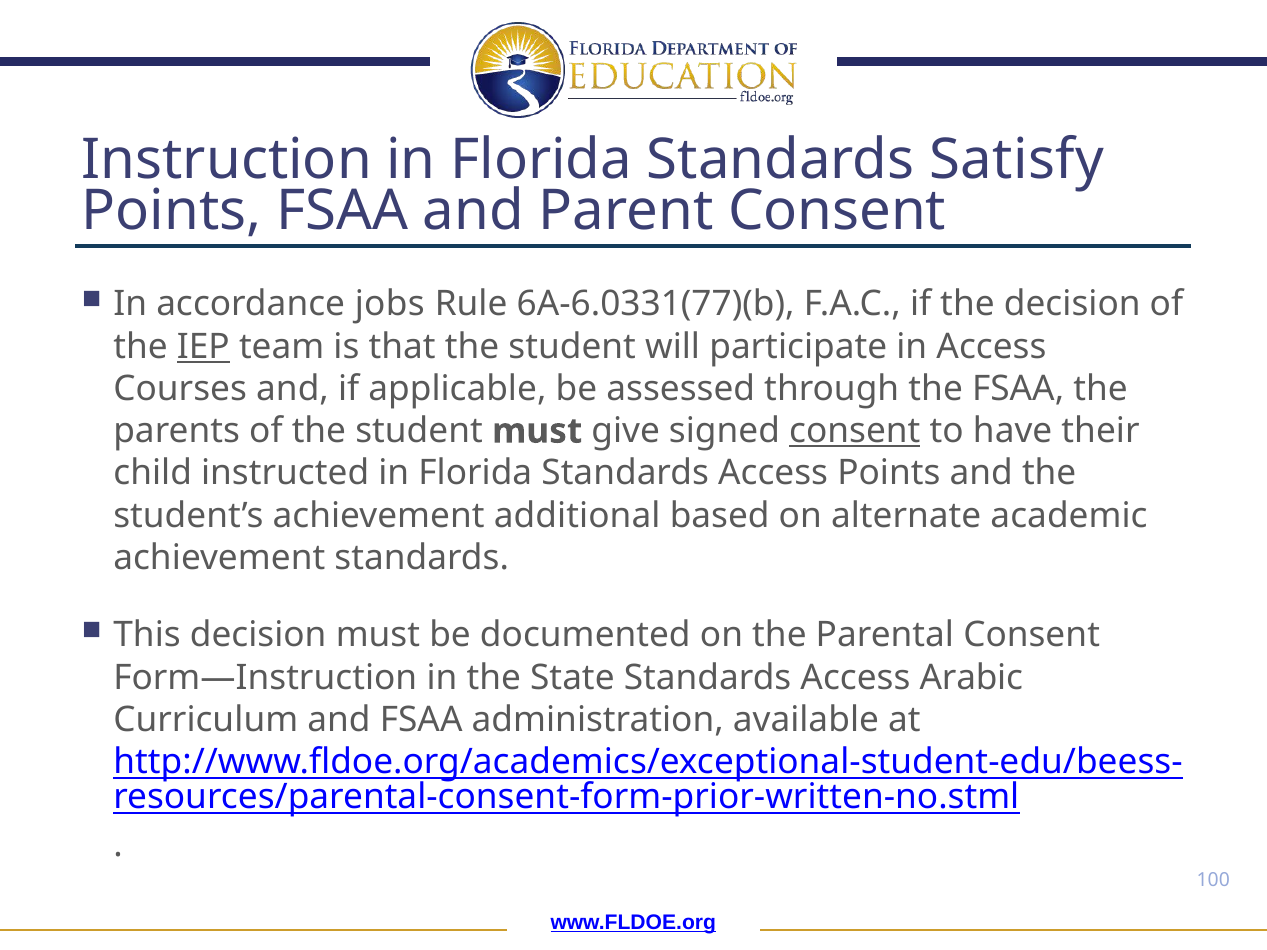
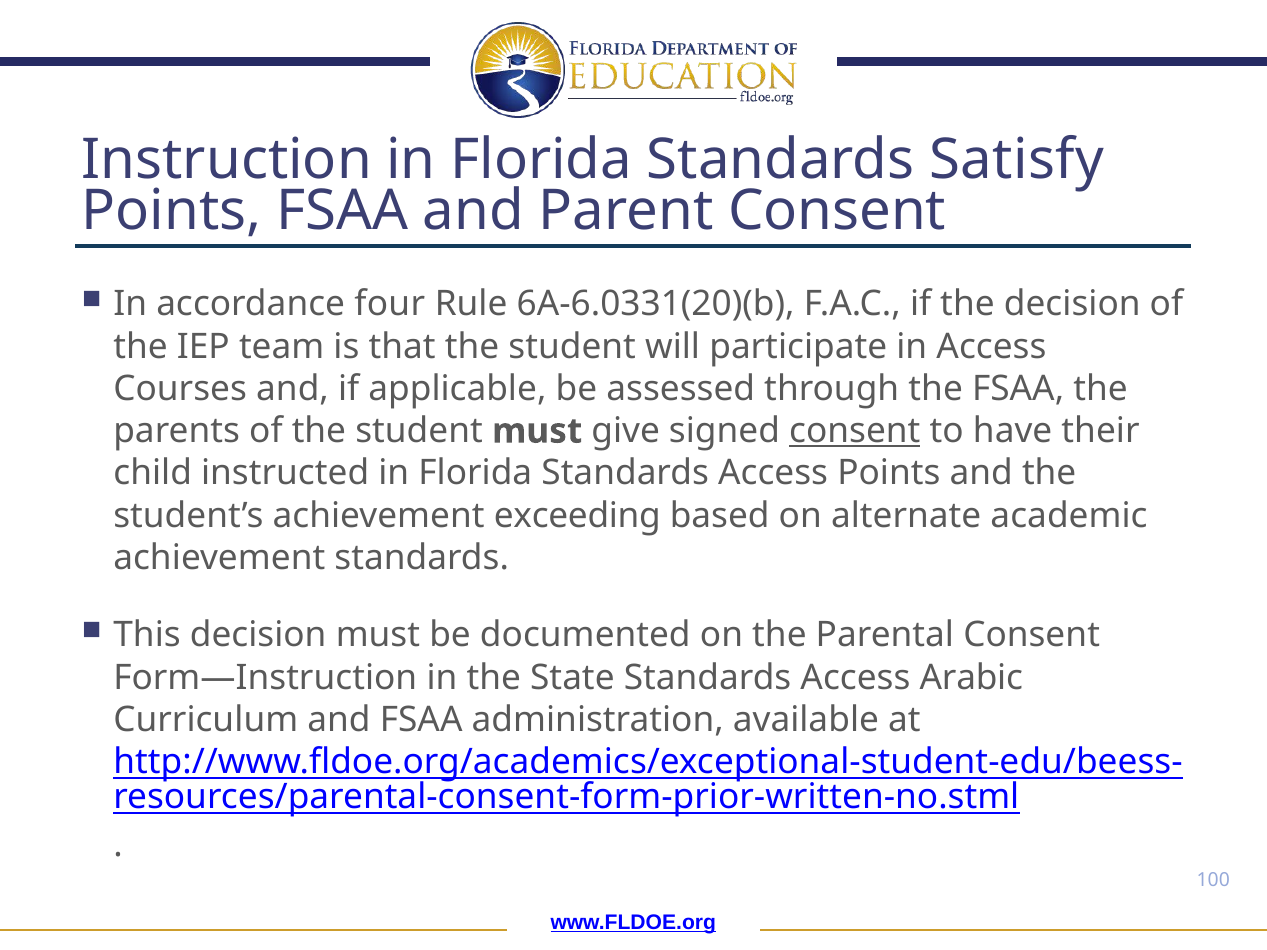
jobs: jobs -> four (390, 304)
6A-6.0331(77)(b: 6A-6.0331(77)(b -> 6A-6.0331(20)(b (656, 304)
IEP underline: present -> none (203, 347)
additional: additional -> exceeding (577, 516)
